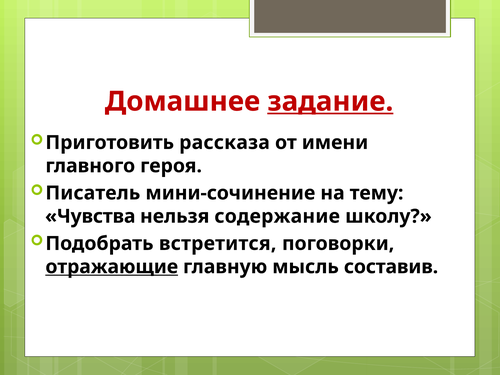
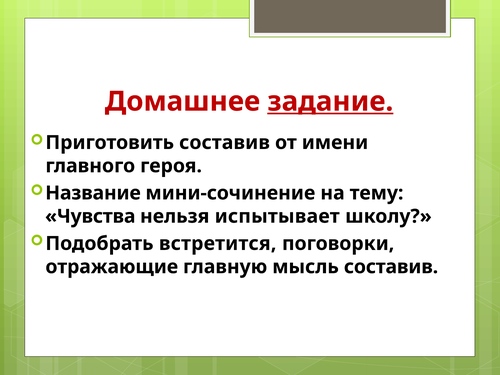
Приготовить рассказа: рассказа -> составив (225, 143)
Писатель: Писатель -> Название (93, 193)
содержание: содержание -> испытывает (277, 216)
отражающие underline: present -> none (112, 267)
